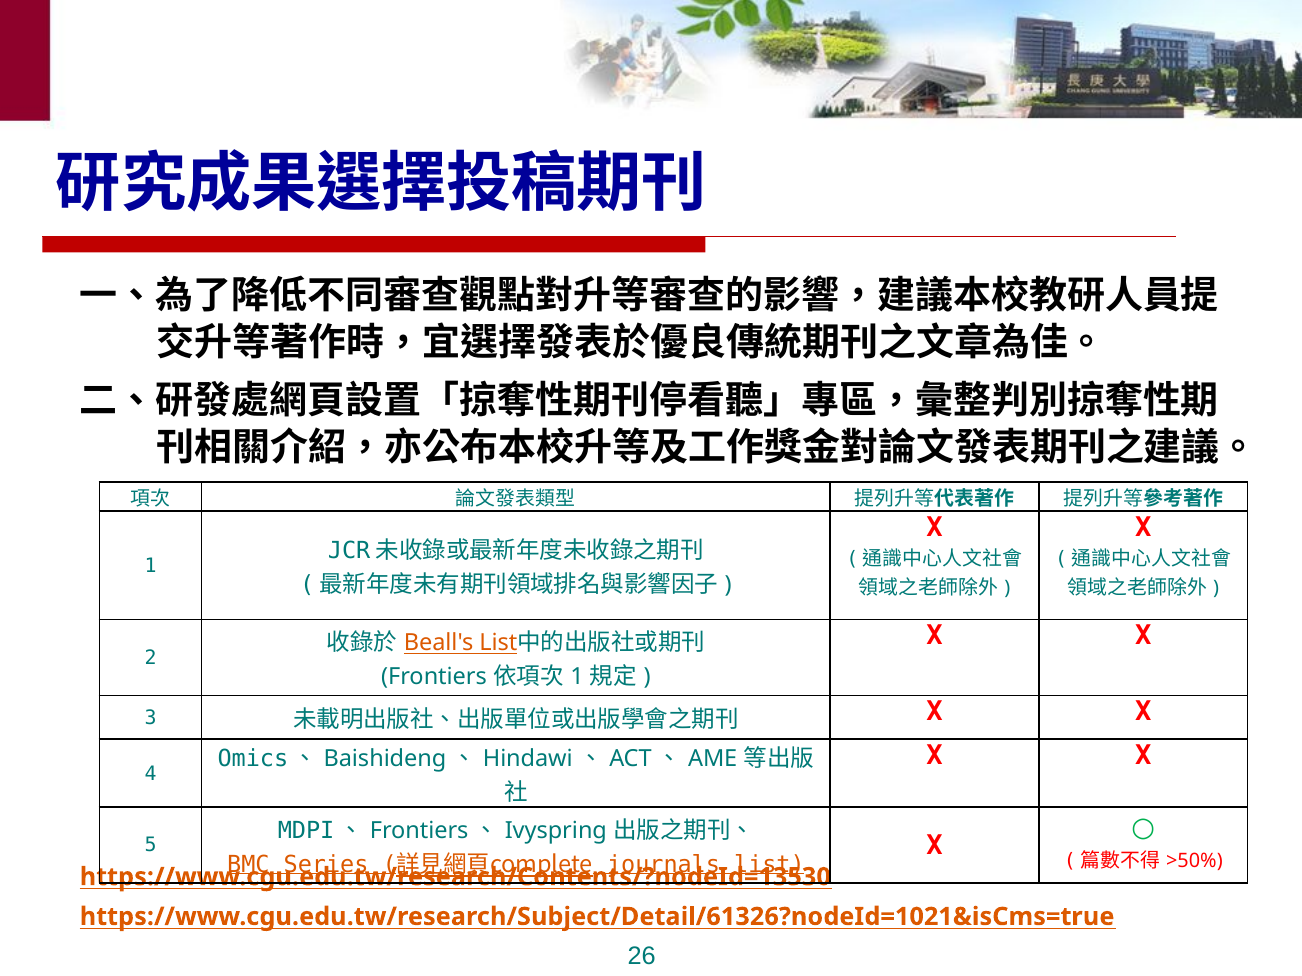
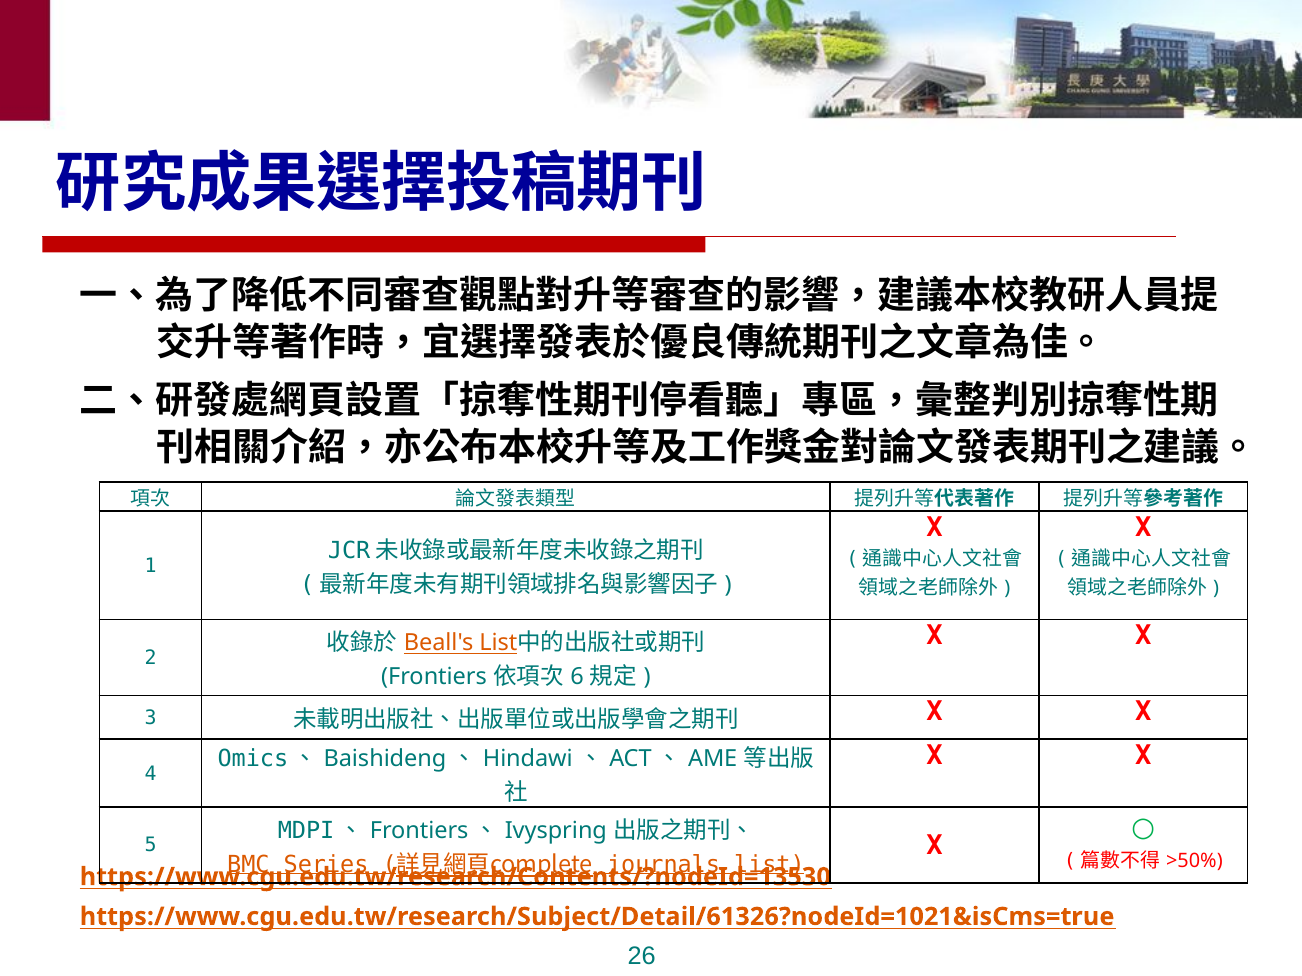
1: 1 -> 6 (577, 677)
